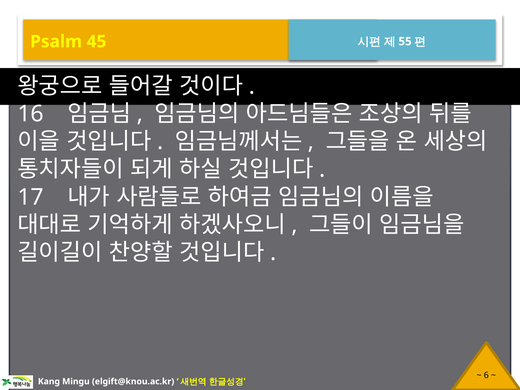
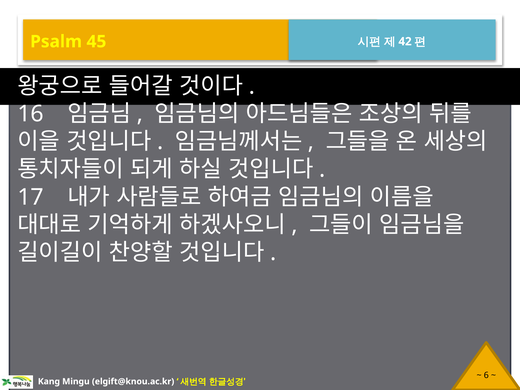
55: 55 -> 42 (405, 41)
